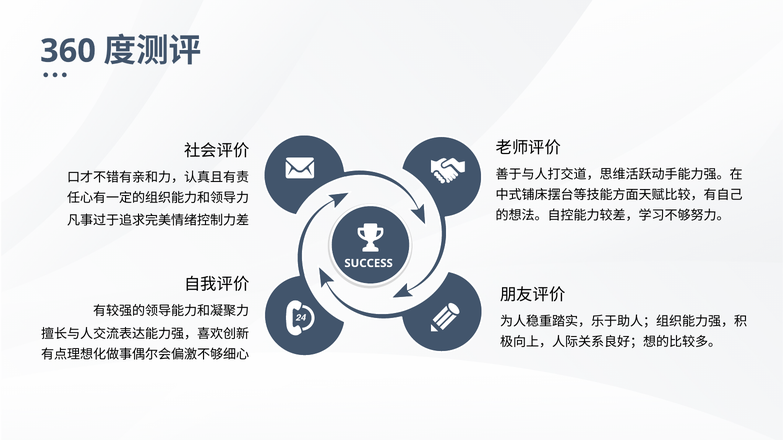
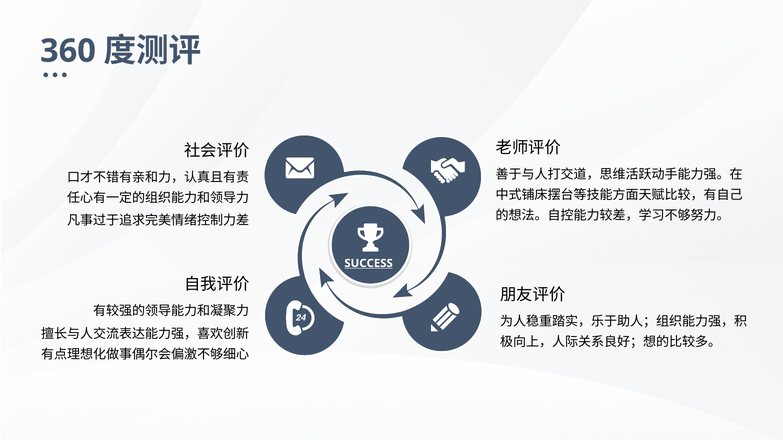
SUCCESS underline: none -> present (369, 264)
